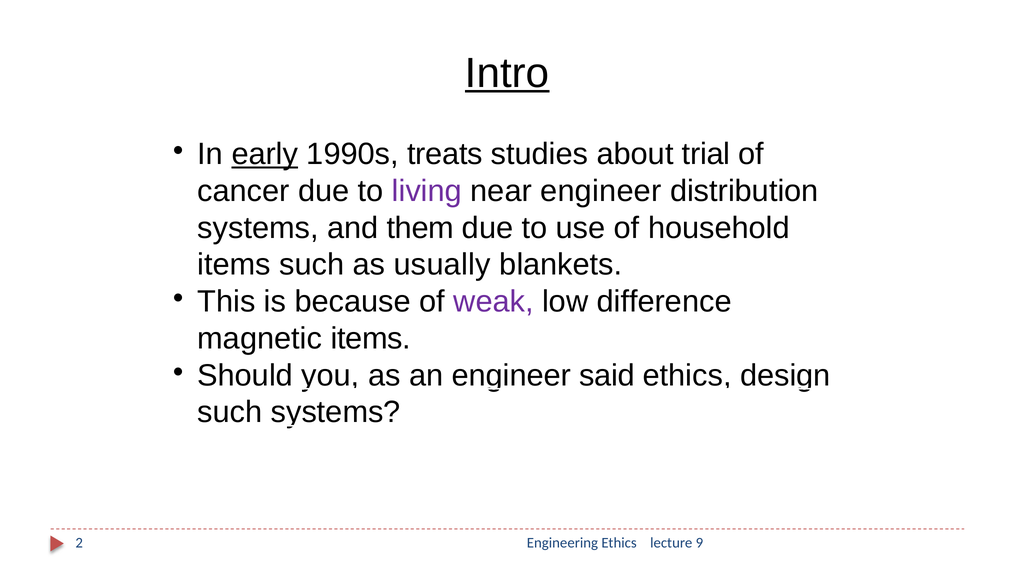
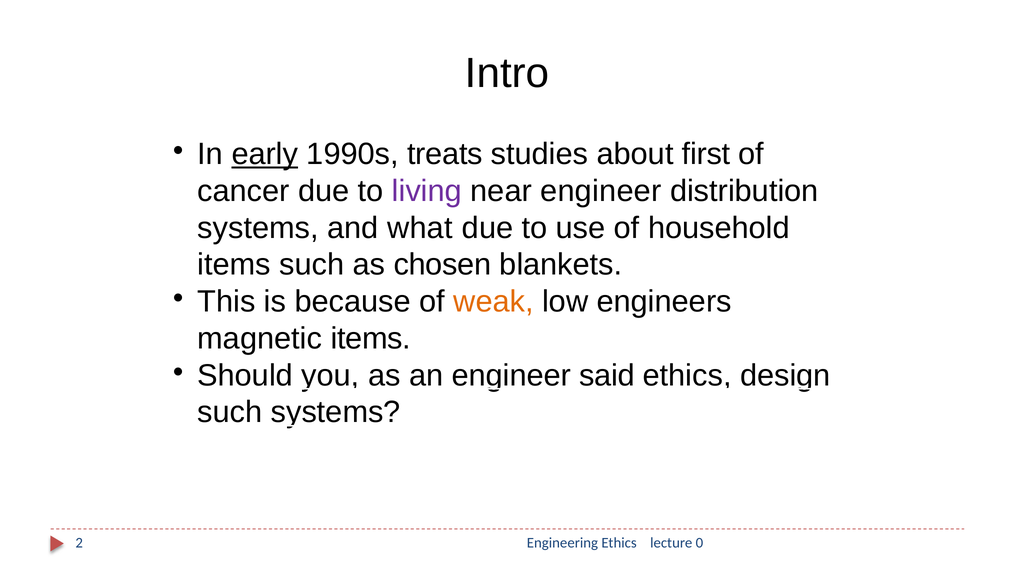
Intro underline: present -> none (507, 73)
trial: trial -> first (706, 154)
them: them -> what (420, 228)
usually: usually -> chosen (442, 265)
weak colour: purple -> orange (494, 302)
difference: difference -> engineers (664, 302)
9: 9 -> 0 (699, 543)
